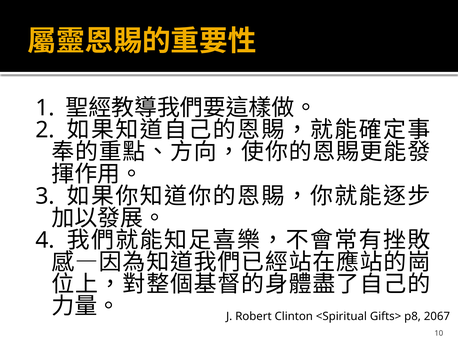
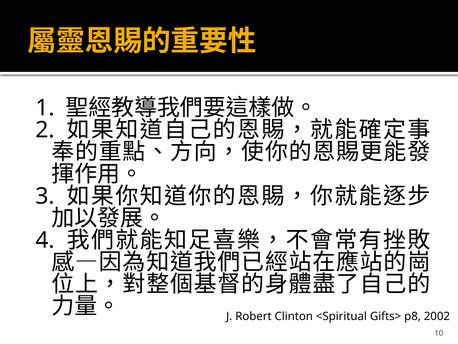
2067: 2067 -> 2002 (437, 316)
